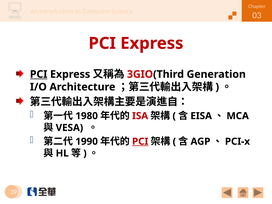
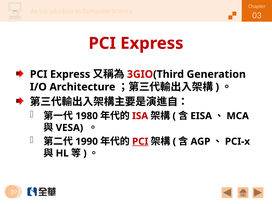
PCI underline: present -> none (39, 74)
